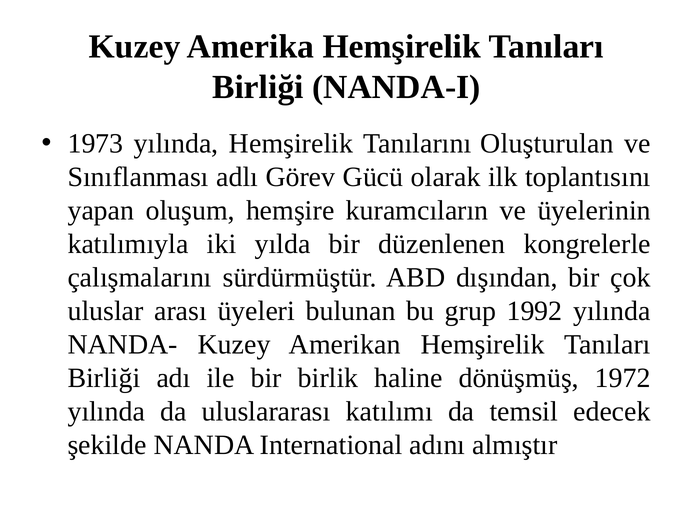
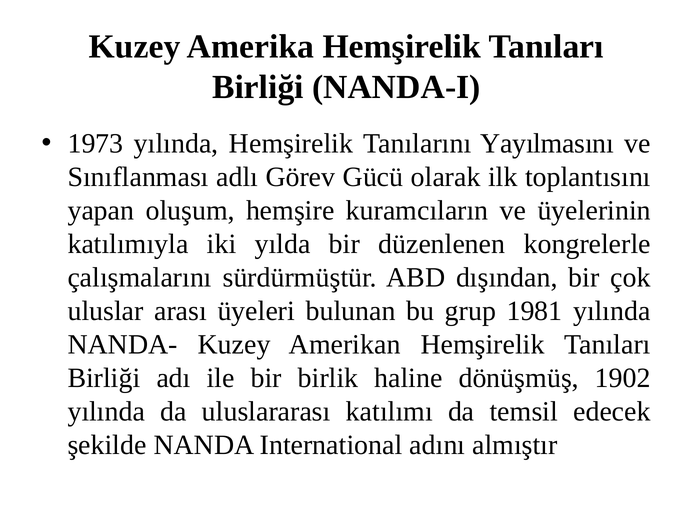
Oluşturulan: Oluşturulan -> Yayılmasını (547, 143)
1992: 1992 -> 1981 (534, 311)
1972: 1972 -> 1902 (623, 378)
